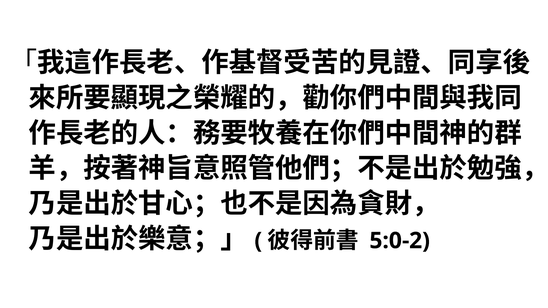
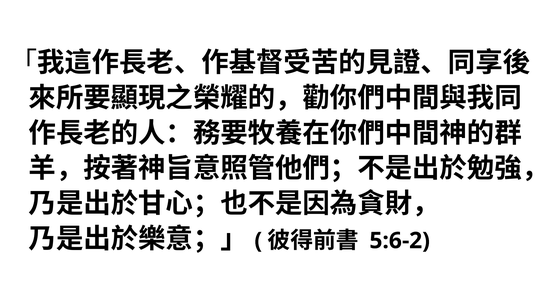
5:0-2: 5:0-2 -> 5:6-2 (400, 241)
